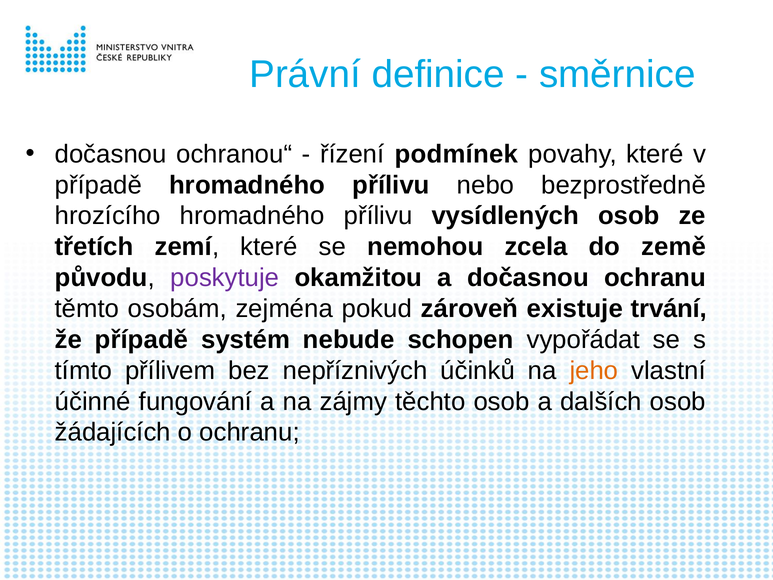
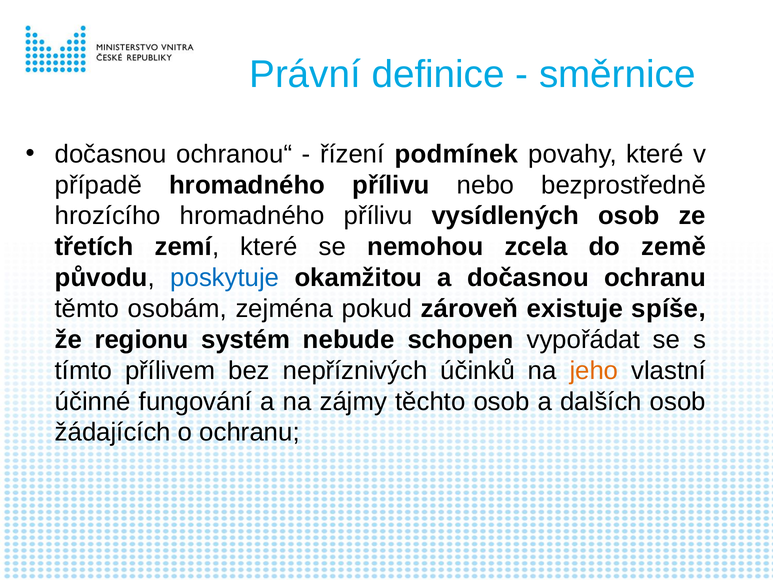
poskytuje colour: purple -> blue (225, 278)
trvání: trvání -> spíše (669, 309)
že případě: případě -> regionu (142, 340)
